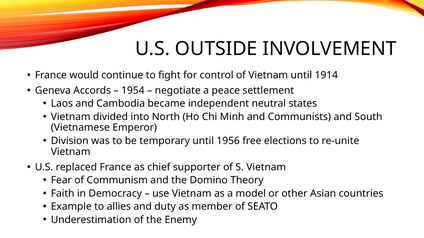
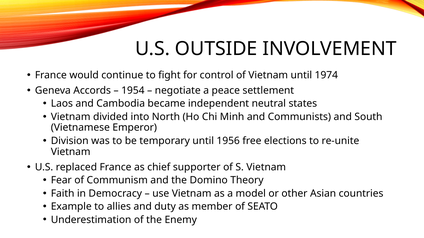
1914: 1914 -> 1974 (326, 75)
